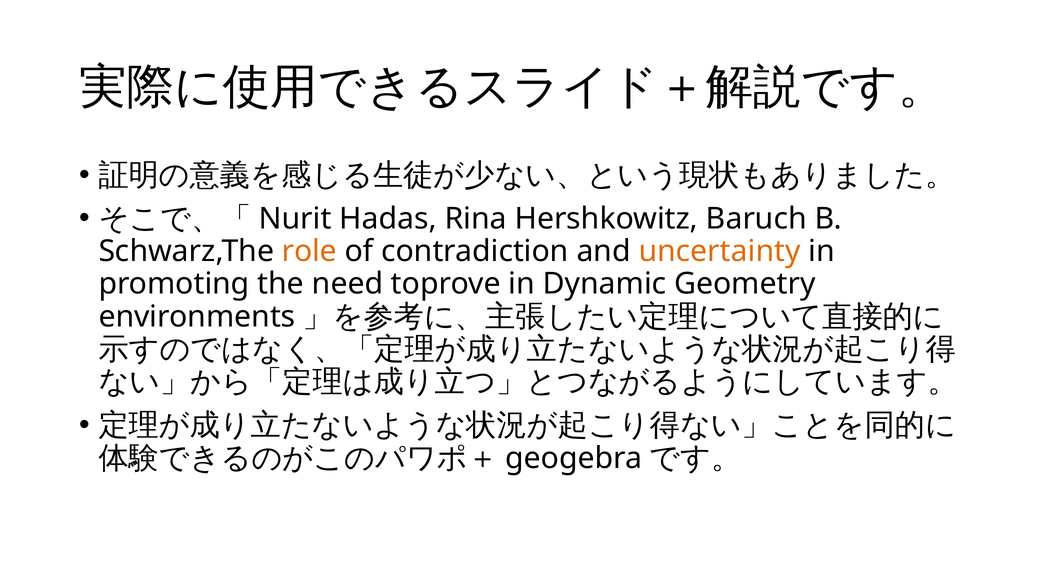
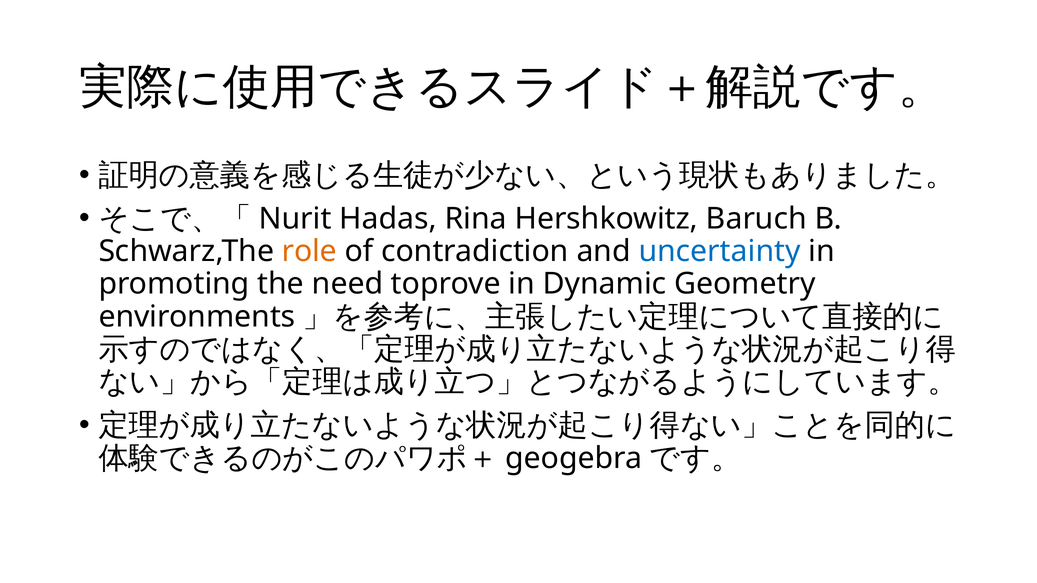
uncertainty colour: orange -> blue (720, 251)
